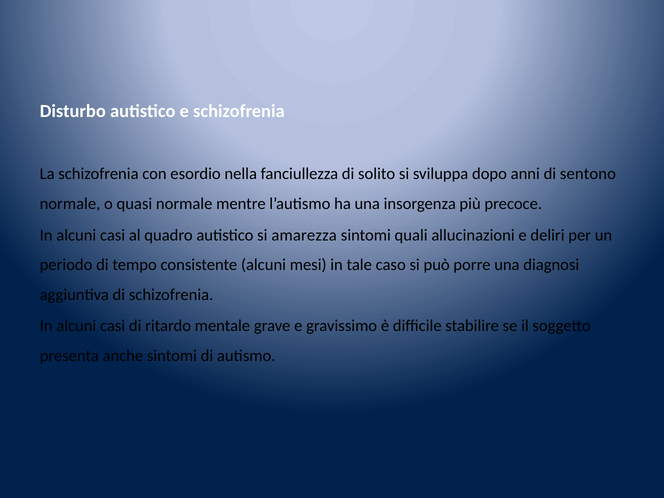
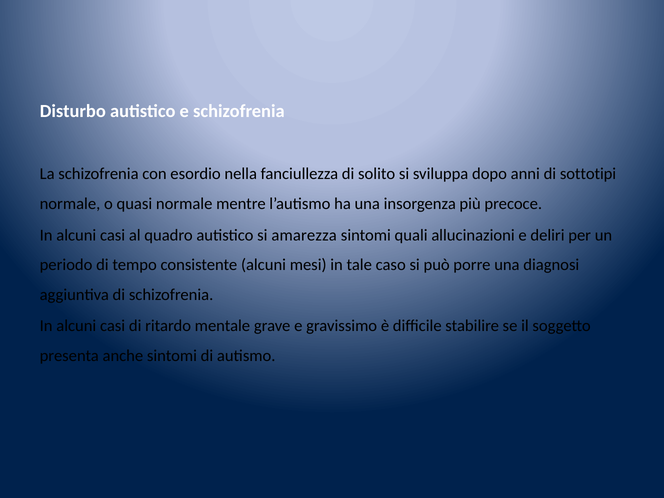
sentono: sentono -> sottotipi (588, 174)
